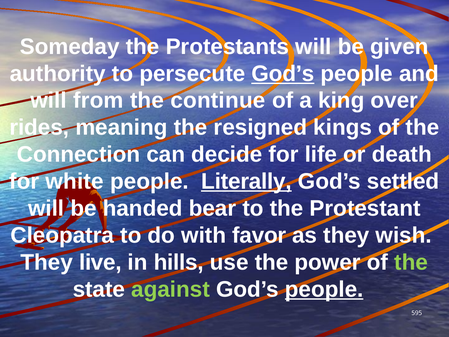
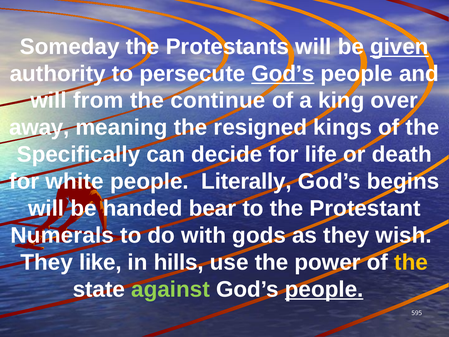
given underline: none -> present (399, 47)
rides: rides -> away (39, 127)
Connection: Connection -> Specifically (78, 154)
Literally underline: present -> none (247, 181)
settled: settled -> begins (403, 181)
Cleopatra: Cleopatra -> Numerals (62, 235)
favor: favor -> gods (259, 235)
live: live -> like (100, 262)
the colour: light green -> yellow (411, 262)
